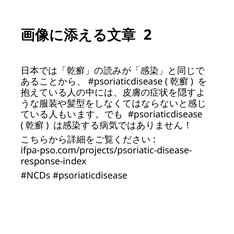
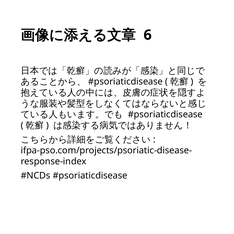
2: 2 -> 6 (148, 35)
